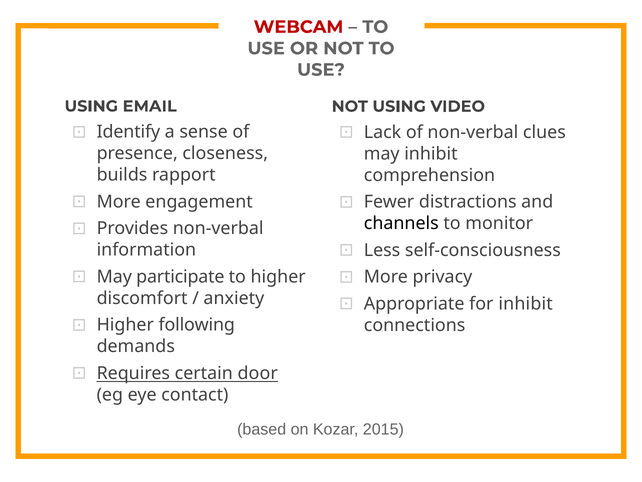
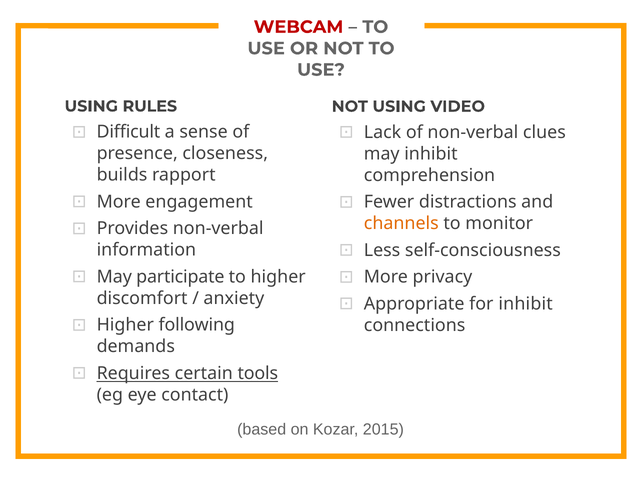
EMAIL: EMAIL -> RULES (150, 106)
Identify: Identify -> Difficult (128, 132)
channels colour: black -> orange (401, 223)
door: door -> tools (258, 373)
